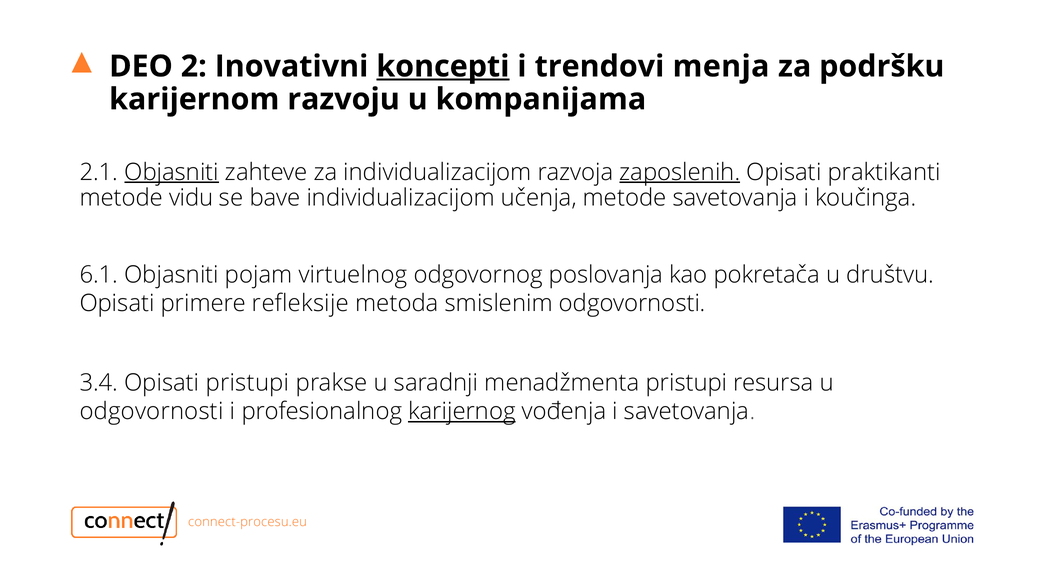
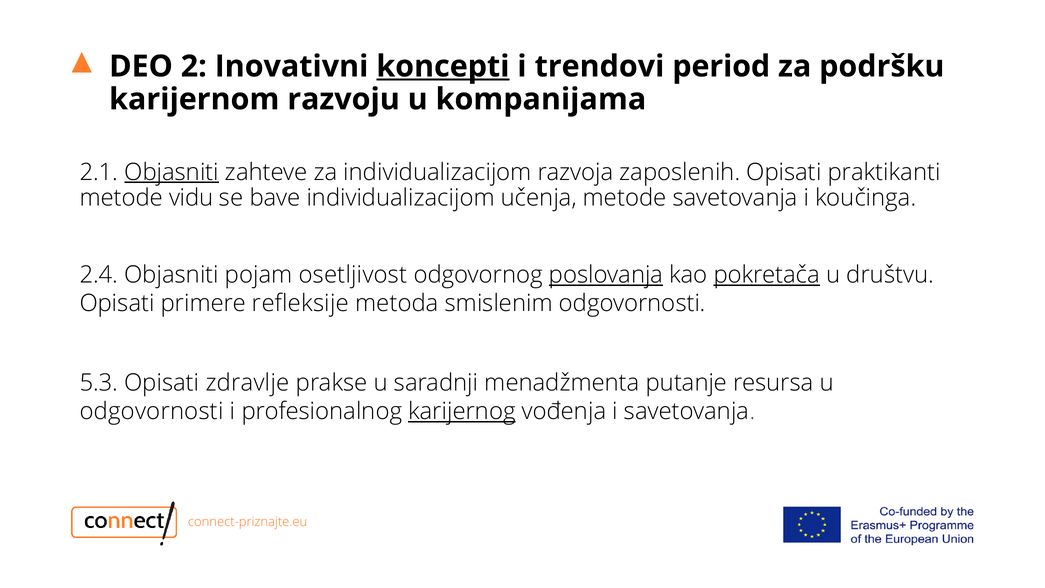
menja: menja -> period (721, 66)
zaposlenih underline: present -> none (680, 172)
6.1: 6.1 -> 2.4 (99, 275)
virtuelnog: virtuelnog -> osetljivost (353, 275)
poslovanja underline: none -> present (606, 275)
pokretača underline: none -> present (767, 275)
3.4: 3.4 -> 5.3 (99, 383)
Opisati pristupi: pristupi -> zdravlje (248, 383)
menadžmenta pristupi: pristupi -> putanje (686, 383)
connect-procesu.eu: connect-procesu.eu -> connect-priznajte.eu (248, 522)
